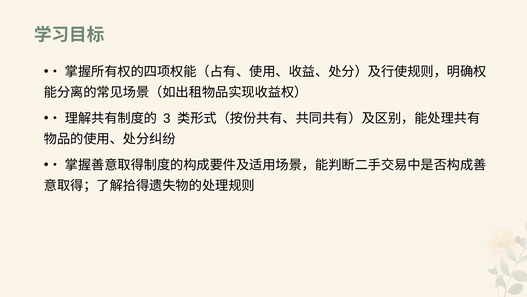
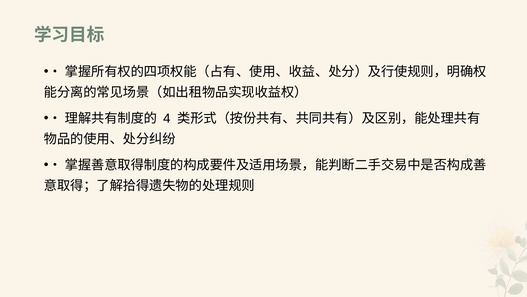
3: 3 -> 4 (167, 118)
